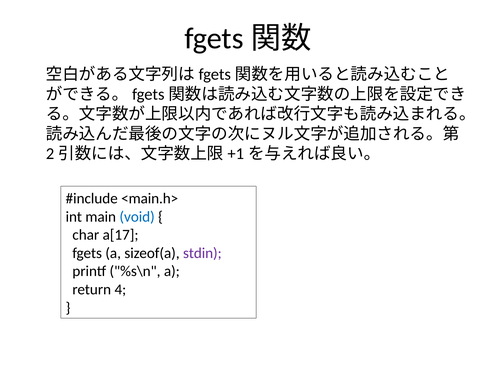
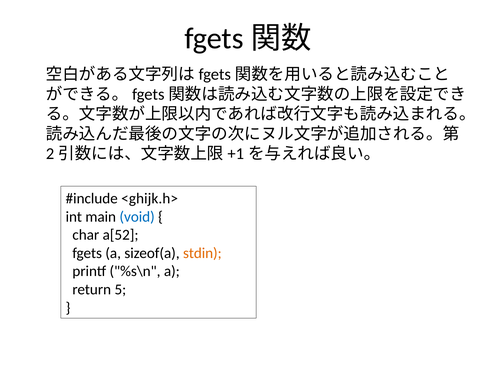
<main.h>: <main.h> -> <ghijk.h> (150, 199)
a[17: a[17 -> a[52 (121, 235)
stdin colour: purple -> orange (202, 253)
4: 4 -> 5 (120, 289)
